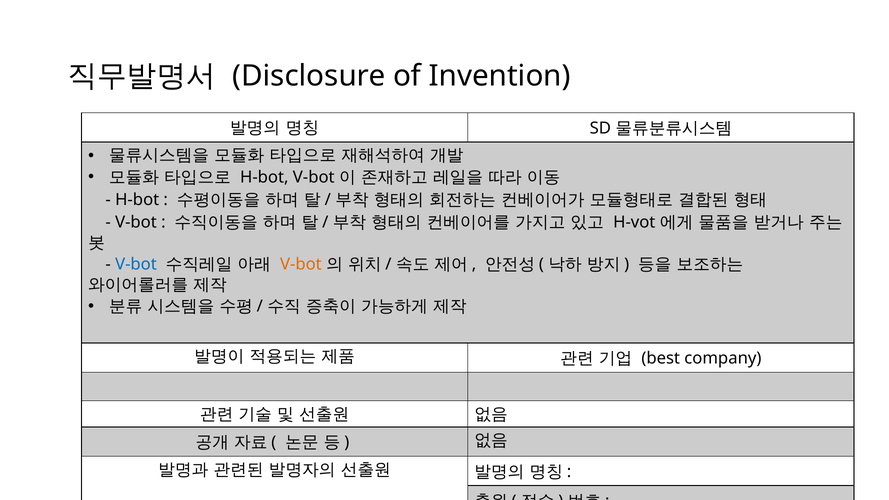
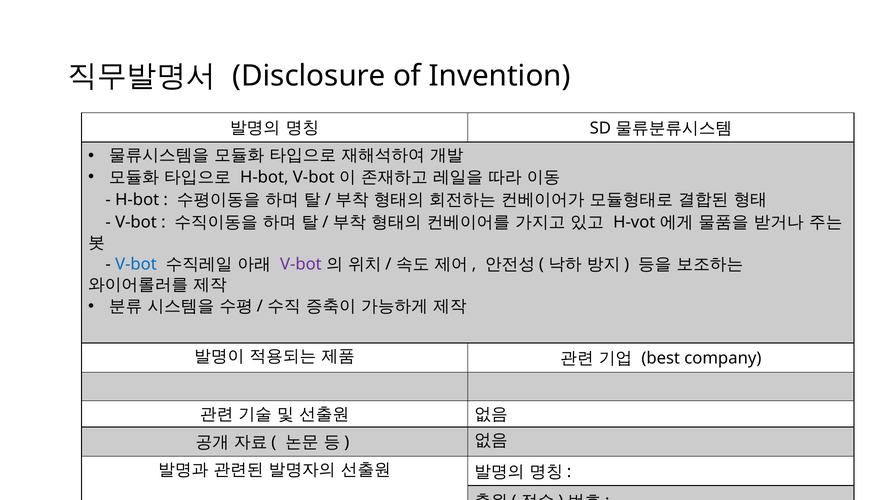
V-bot colour: orange -> purple (301, 264)
